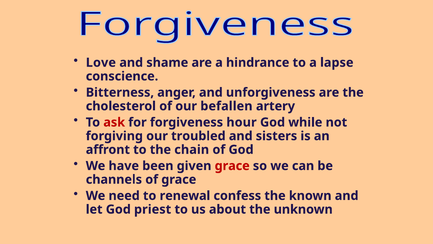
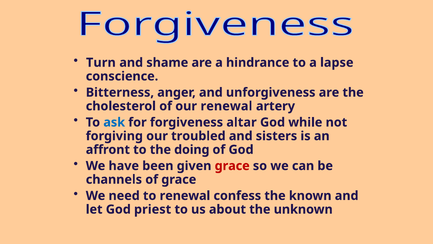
Love: Love -> Turn (101, 62)
our befallen: befallen -> renewal (226, 106)
ask colour: red -> blue (114, 122)
hour: hour -> altar (242, 122)
chain: chain -> doing (192, 149)
